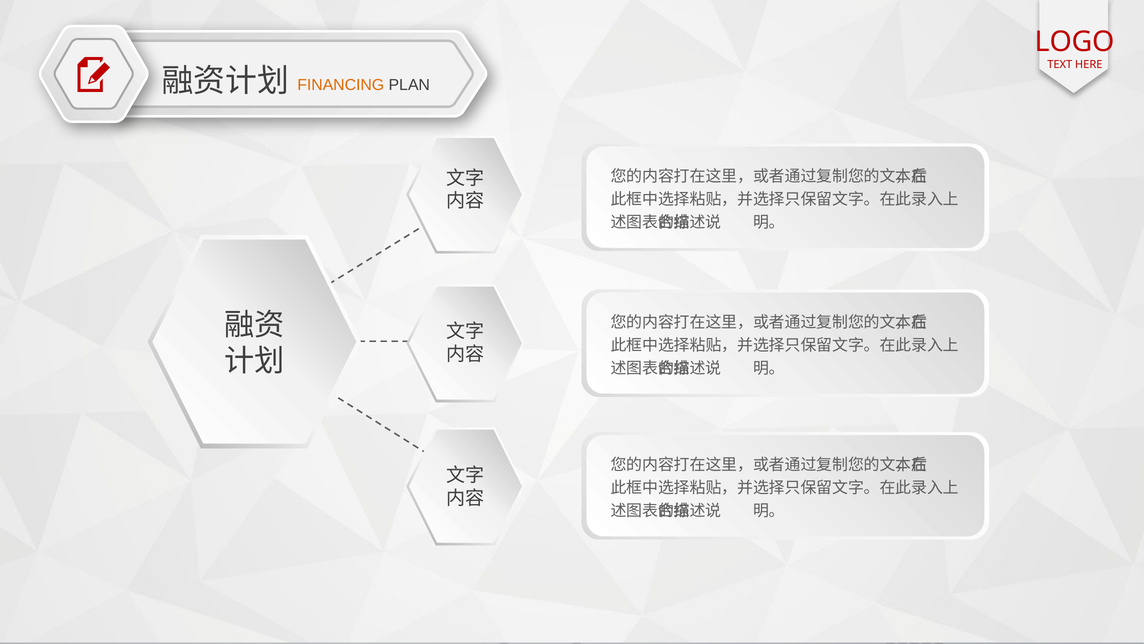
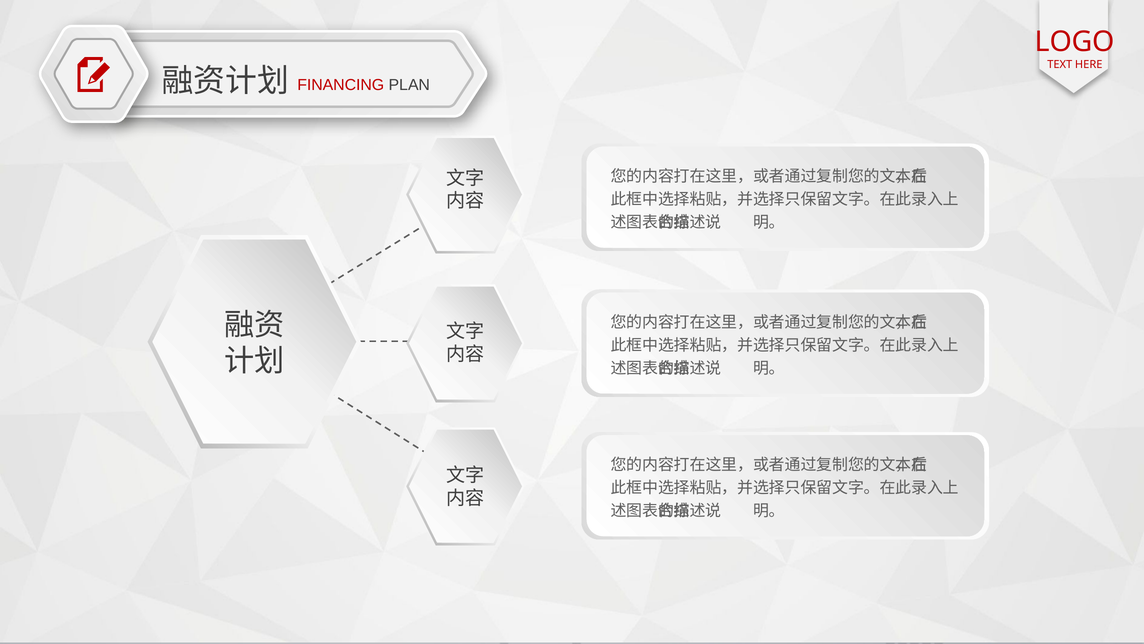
FINANCING colour: orange -> red (341, 85)
